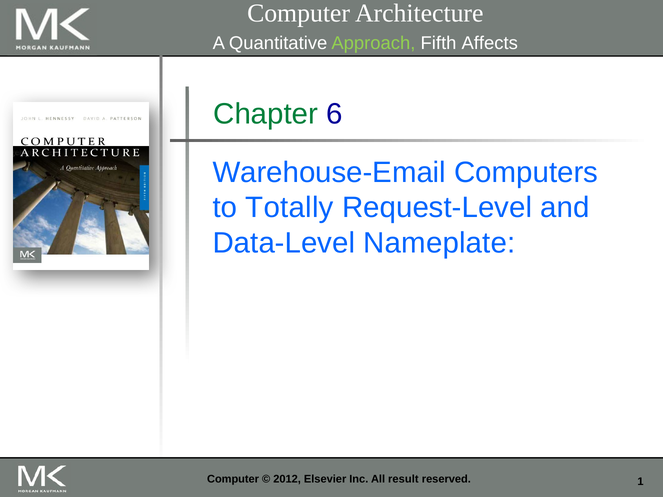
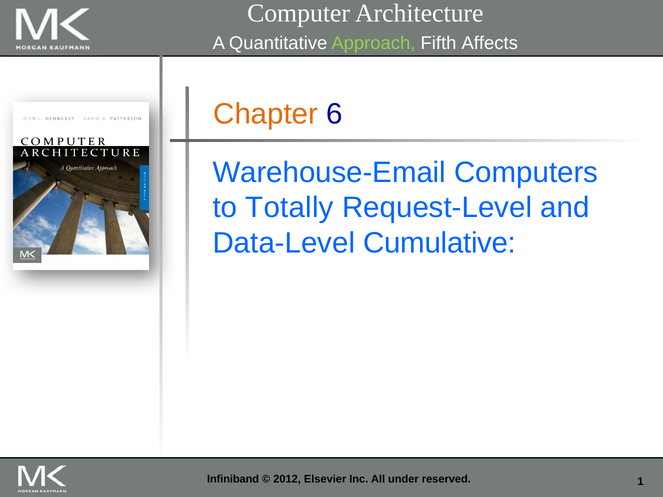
Chapter colour: green -> orange (266, 114)
Nameplate: Nameplate -> Cumulative (440, 243)
Computer: Computer -> Infiniband (233, 480)
result: result -> under (403, 480)
